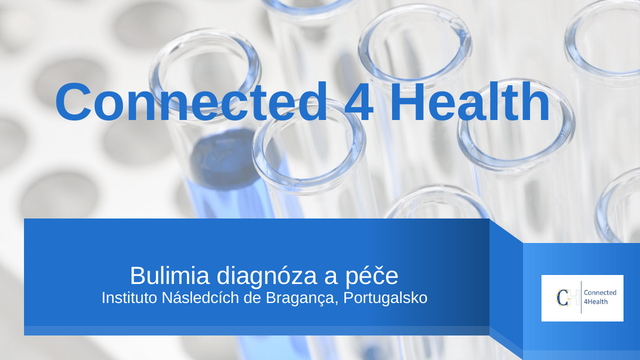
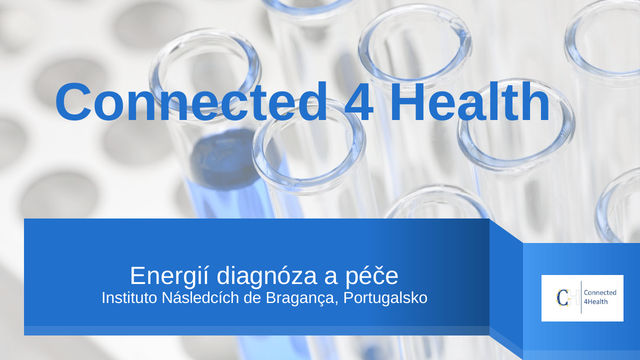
Bulimia: Bulimia -> Energií (170, 276)
